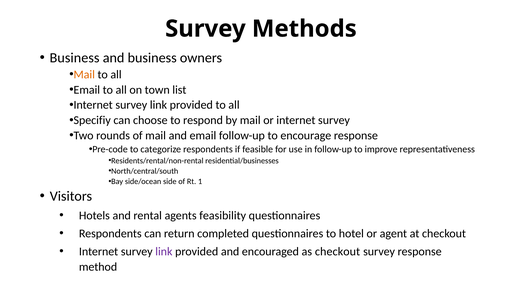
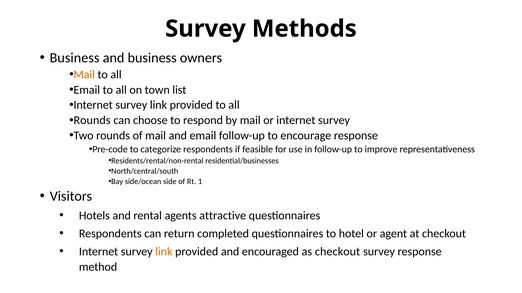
Specifiy: Specifiy -> Rounds (92, 121)
feasibility: feasibility -> attractive (223, 216)
link colour: purple -> orange (164, 252)
